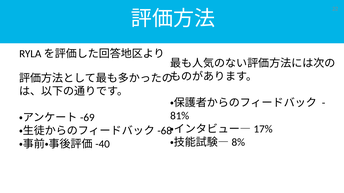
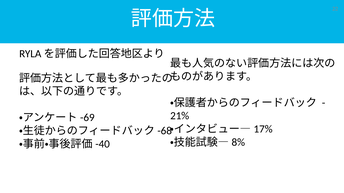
81%: 81% -> 21% (180, 116)
